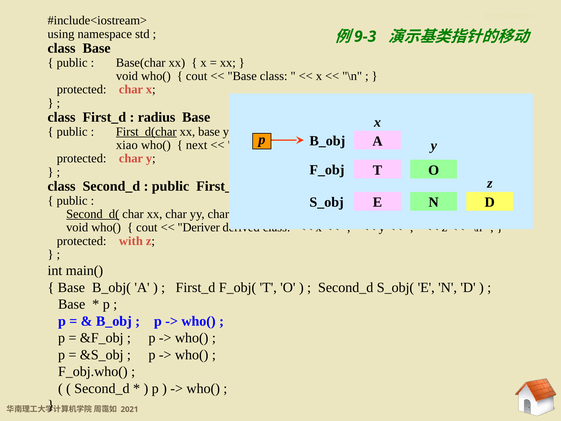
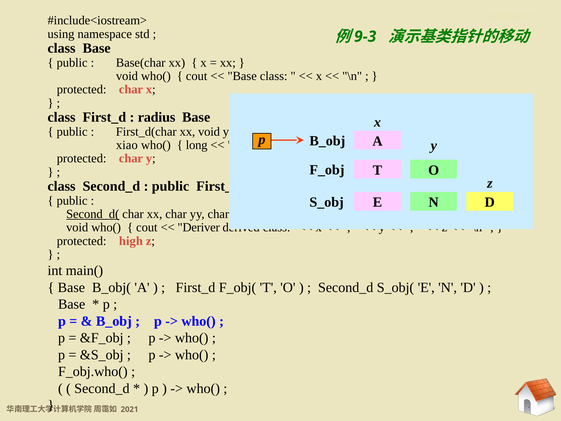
First_d(char underline: present -> none (146, 132)
xx base: base -> void (209, 132)
next: next -> long (197, 145)
with: with -> high (131, 241)
